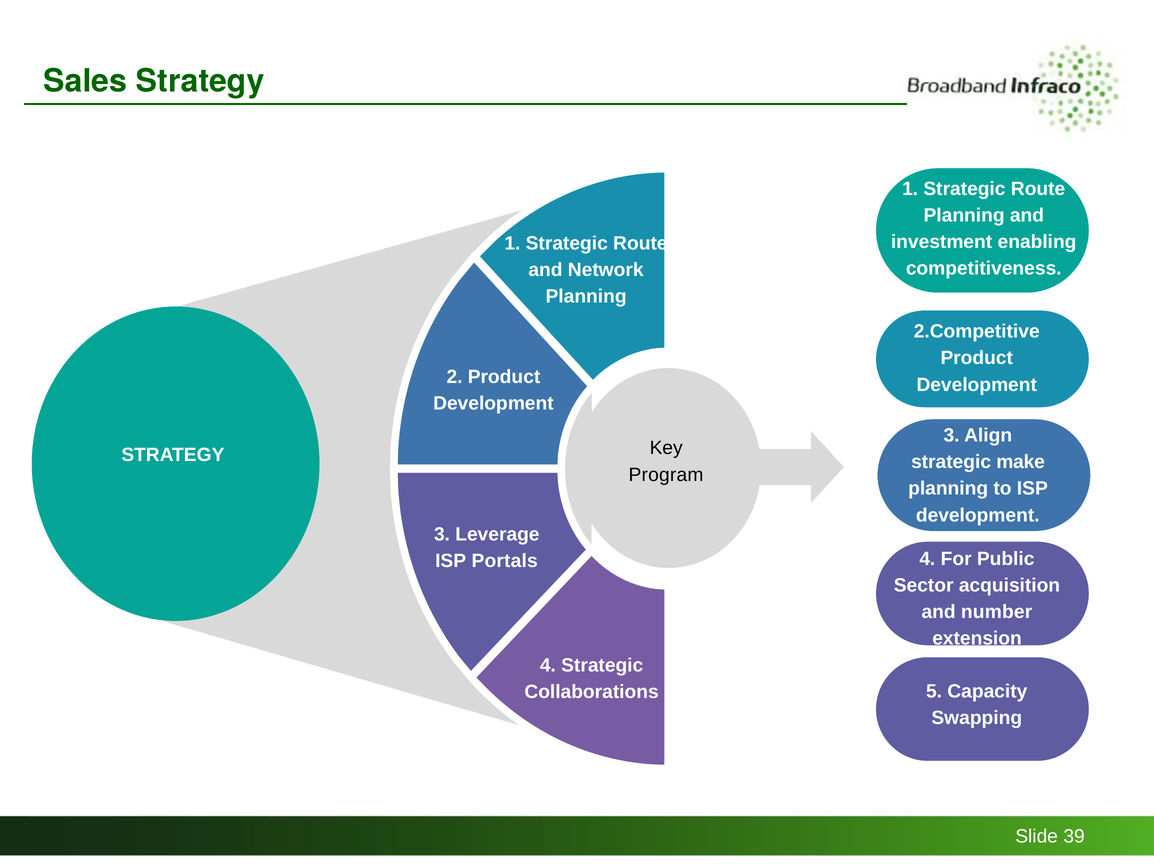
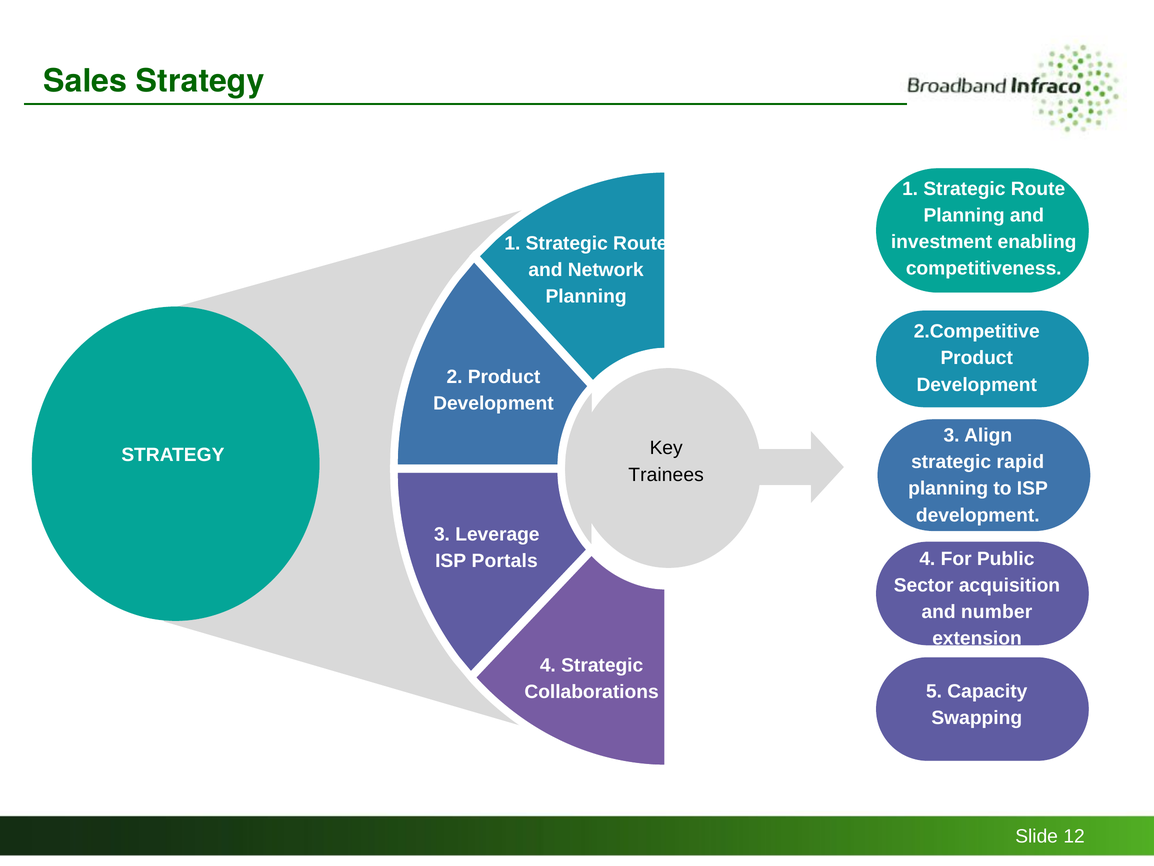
make: make -> rapid (1020, 462)
Program: Program -> Trainees (666, 474)
39: 39 -> 12 (1074, 836)
